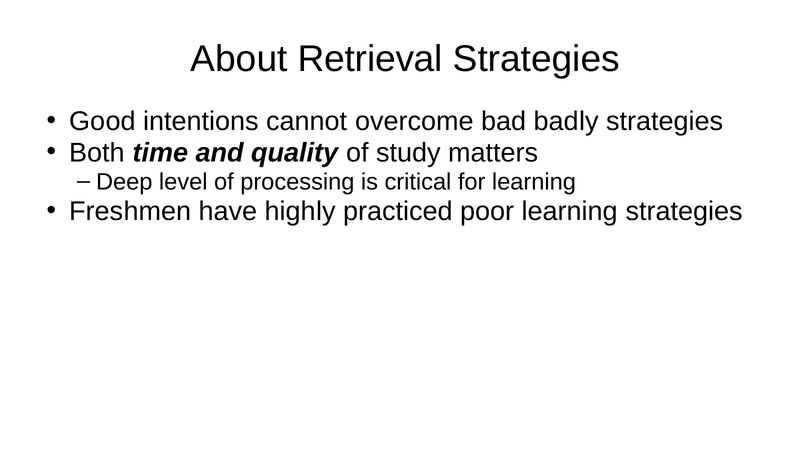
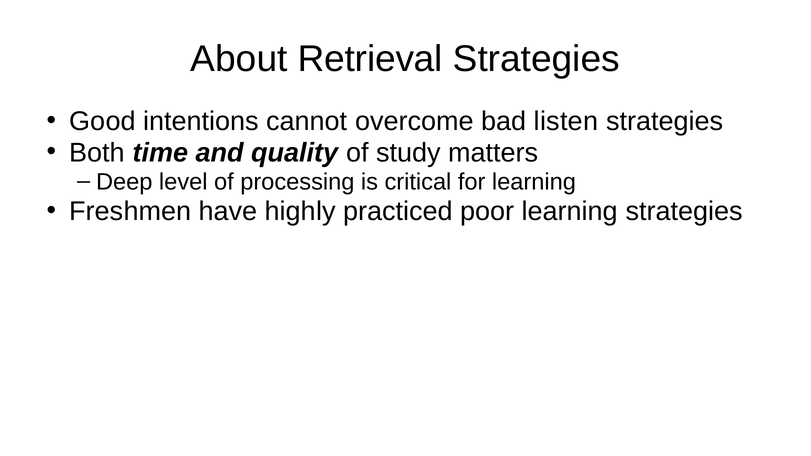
badly: badly -> listen (566, 121)
